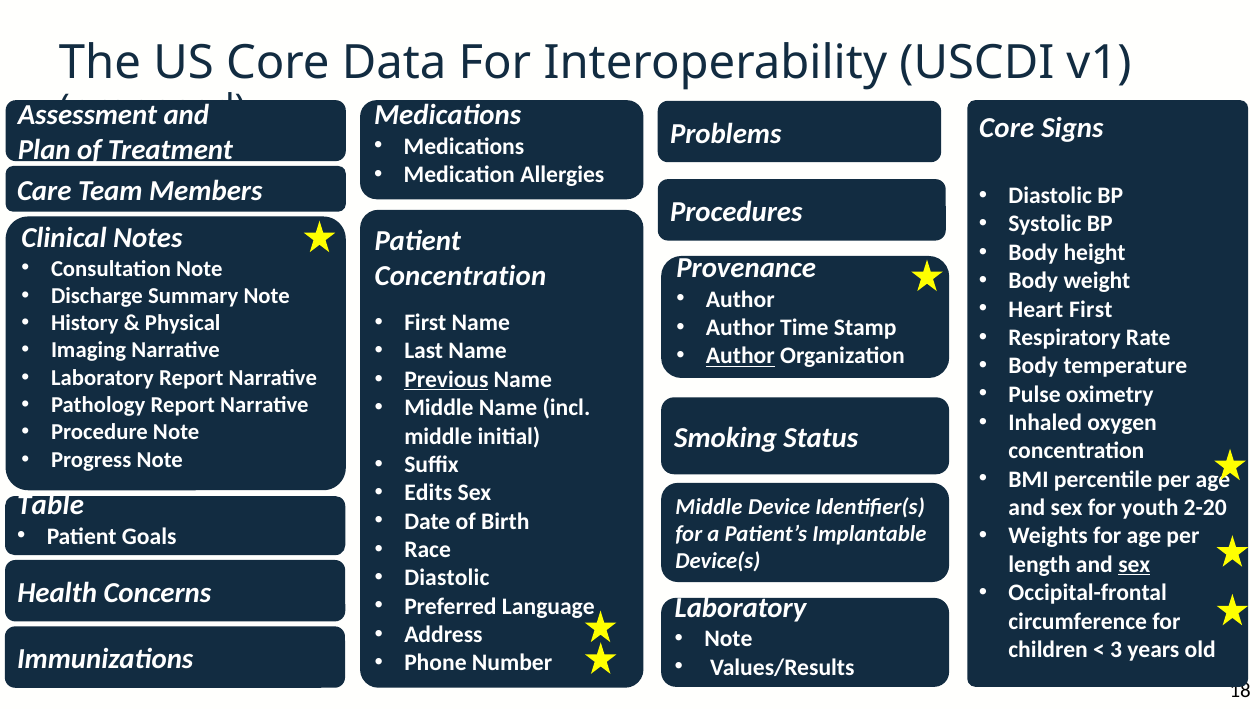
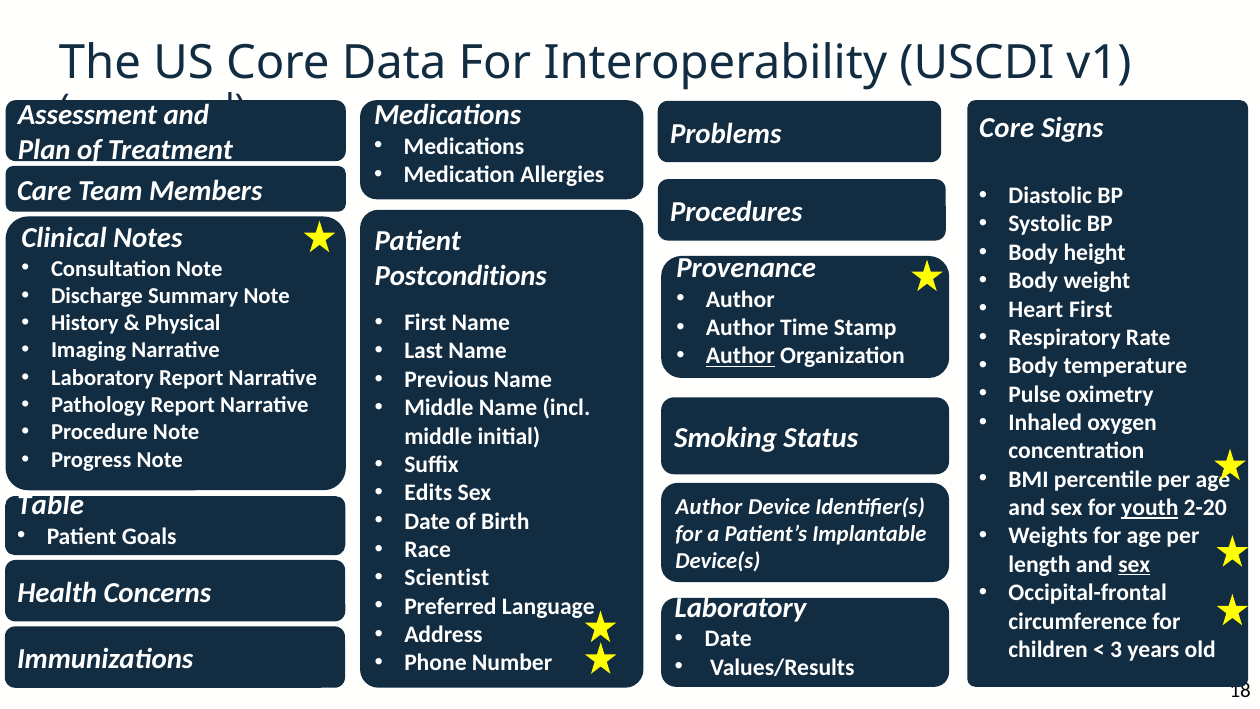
Concentration: Concentration -> Postconditions (461, 276)
Previous underline: present -> none (446, 379)
Middle: Middle -> Author (709, 507)
youth underline: none -> present (1150, 508)
Diastolic: Diastolic -> Scientist (447, 578)
Note: Note -> Date (728, 639)
